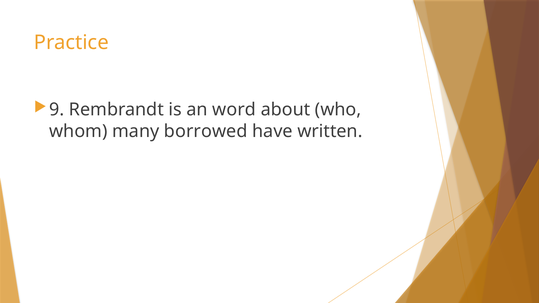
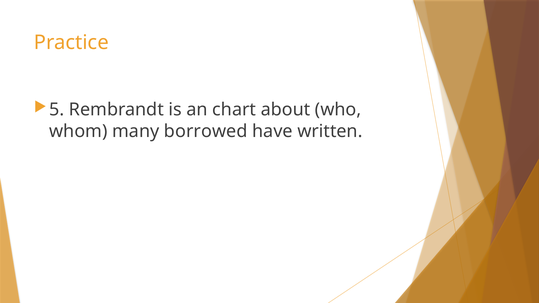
9: 9 -> 5 (57, 110)
word: word -> chart (234, 110)
